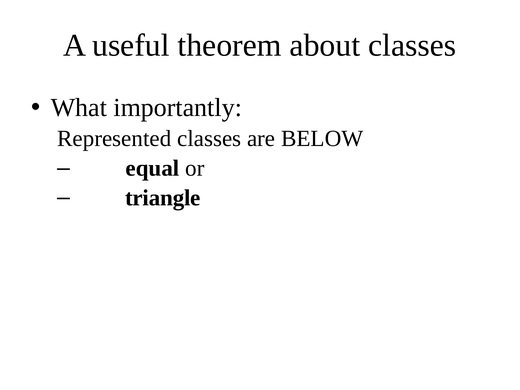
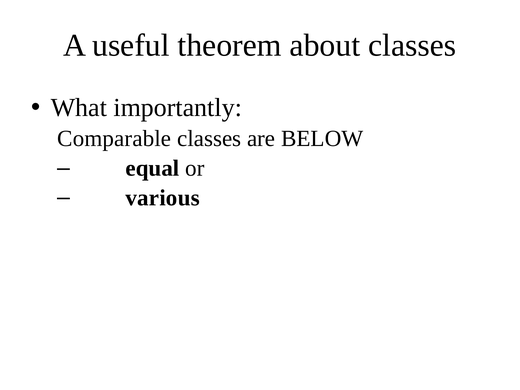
Represented: Represented -> Comparable (114, 139)
triangle: triangle -> various (163, 198)
